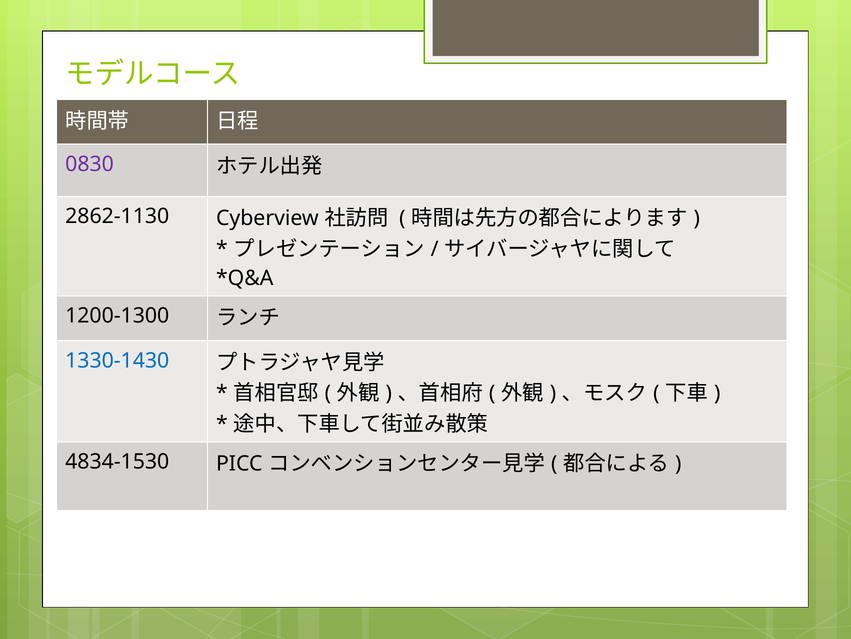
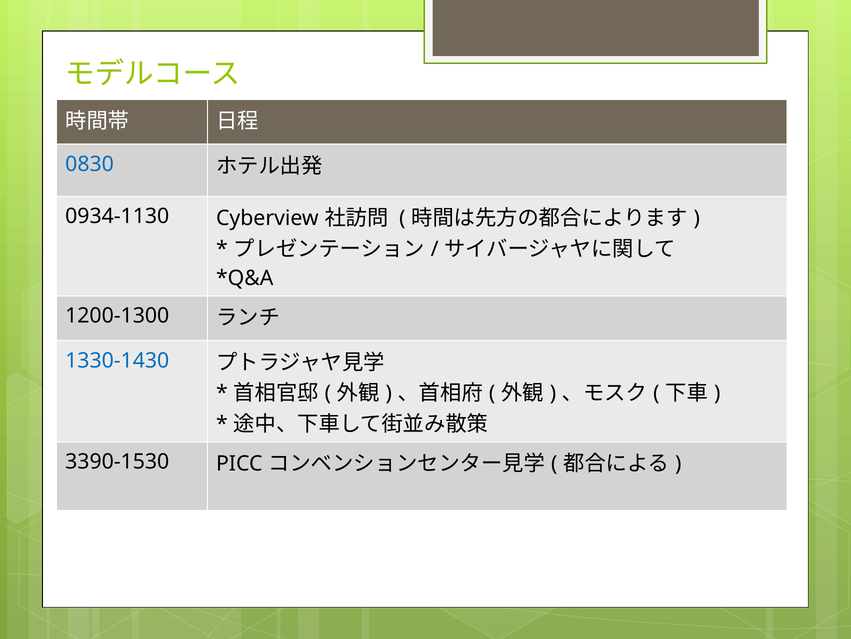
0830 colour: purple -> blue (90, 164)
2862-1130: 2862-1130 -> 0934-1130 (117, 216)
4834-1530: 4834-1530 -> 3390-1530 (117, 461)
